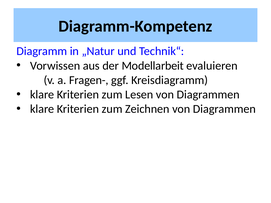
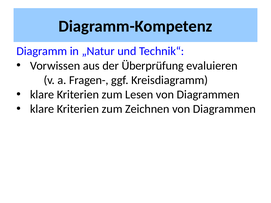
Modellarbeit: Modellarbeit -> Überprüfung (153, 66)
